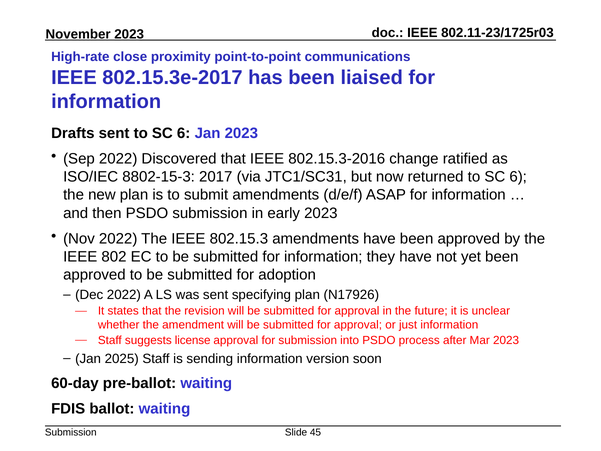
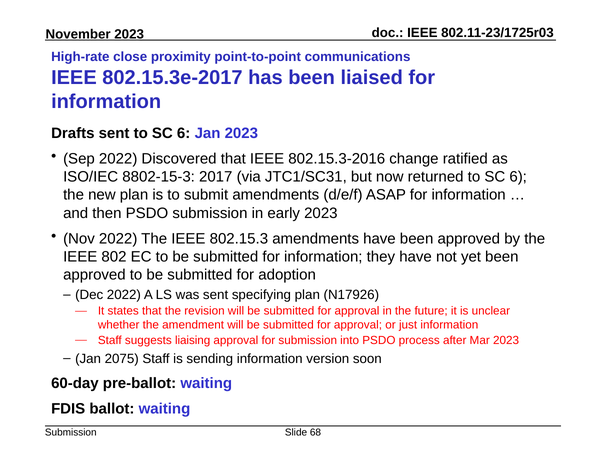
license: license -> liaising (193, 340)
2025: 2025 -> 2075 (122, 359)
45: 45 -> 68 (316, 432)
